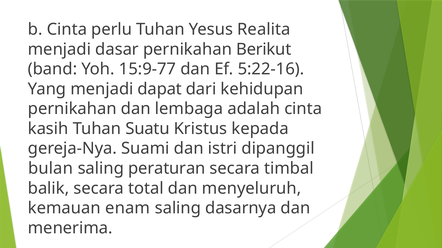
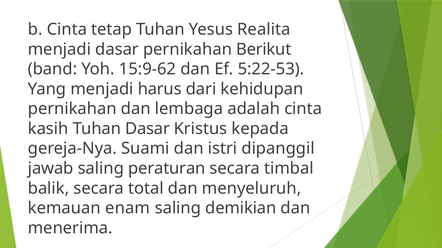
perlu: perlu -> tetap (112, 30)
15:9-77: 15:9-77 -> 15:9-62 (148, 69)
5:22-16: 5:22-16 -> 5:22-53 (271, 69)
dapat: dapat -> harus (160, 89)
Tuhan Suatu: Suatu -> Dasar (148, 129)
bulan: bulan -> jawab (51, 169)
dasarnya: dasarnya -> demikian (241, 209)
